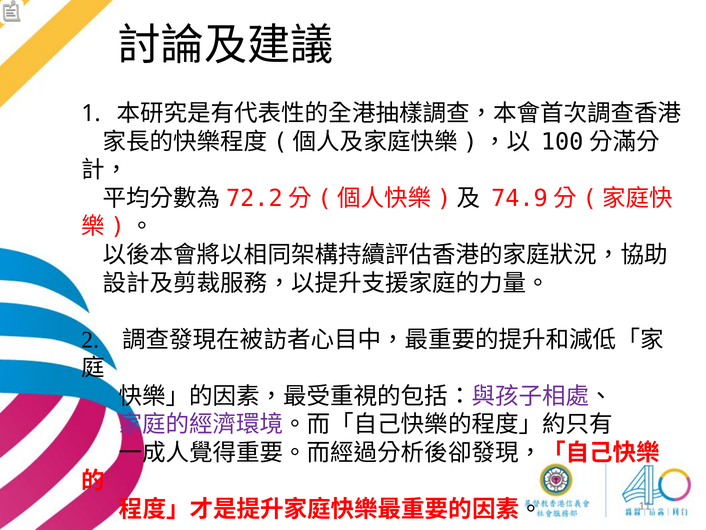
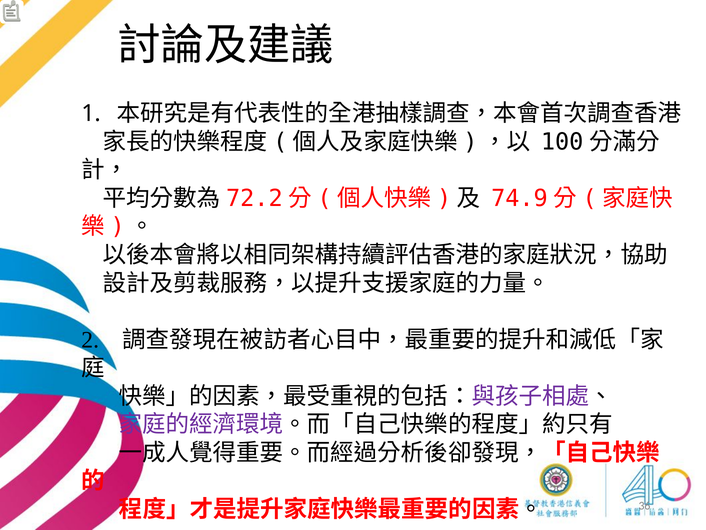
11: 11 -> 36 (644, 506)
